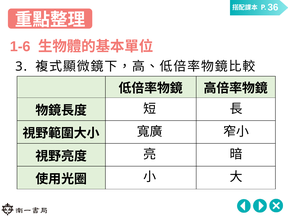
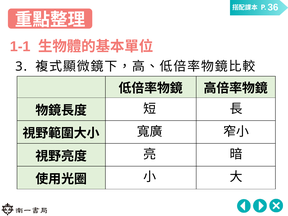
1-6: 1-6 -> 1-1 (20, 46)
